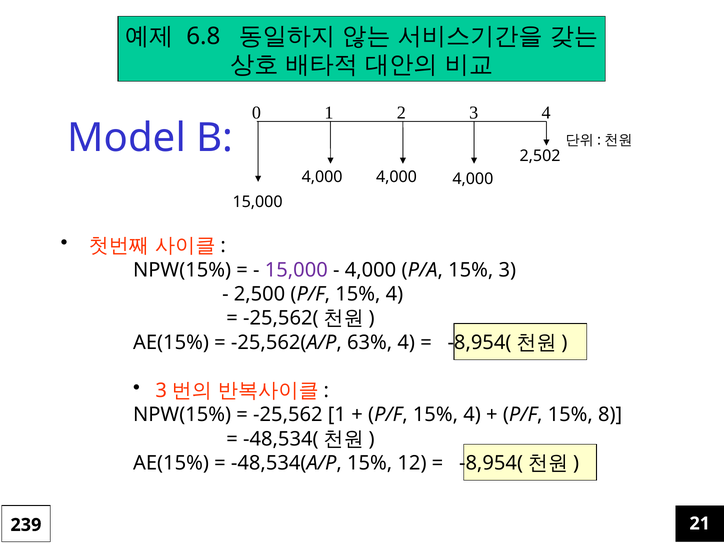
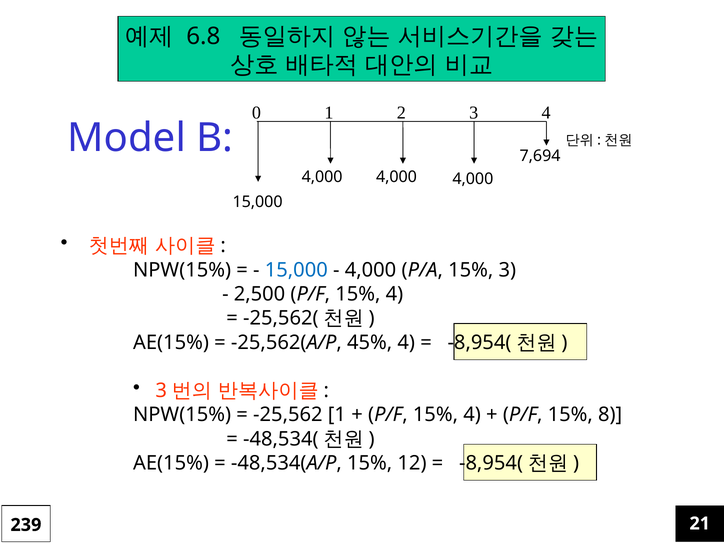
2,502: 2,502 -> 7,694 (540, 156)
15,000 colour: purple -> blue (296, 270)
63%: 63% -> 45% (370, 342)
